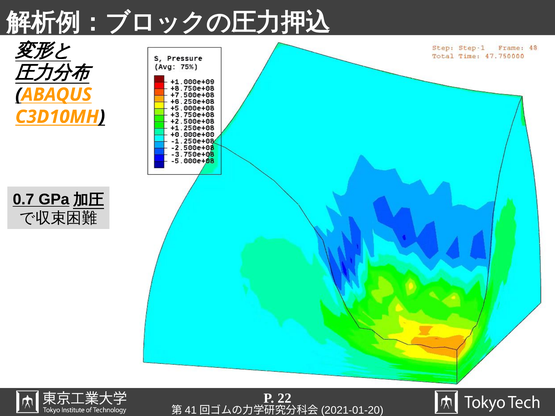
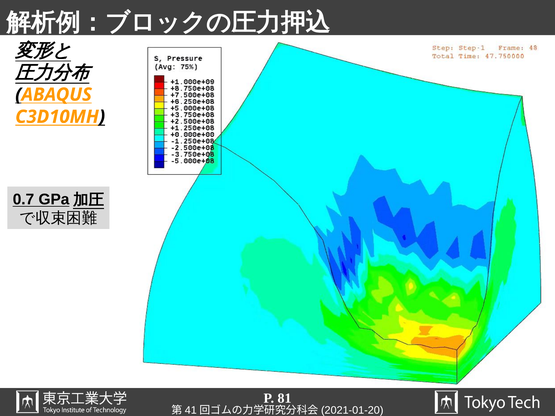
22: 22 -> 81 (285, 399)
